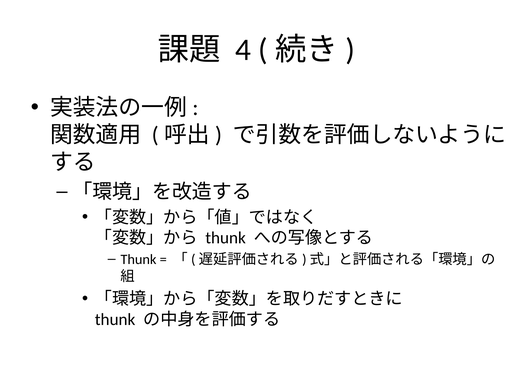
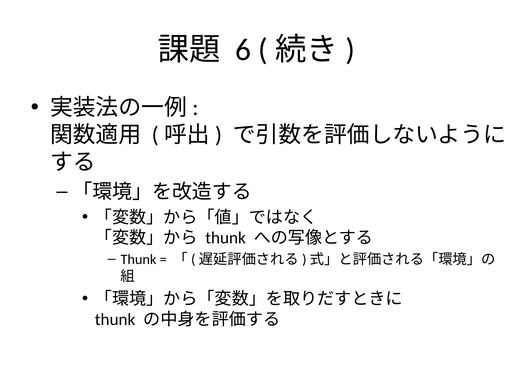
4: 4 -> 6 (243, 50)
